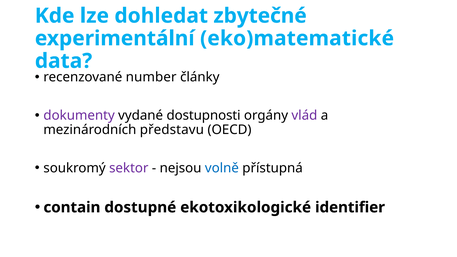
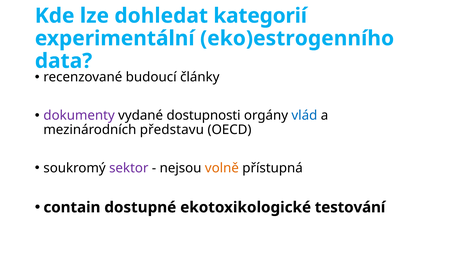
zbytečné: zbytečné -> kategorií (260, 16)
eko)matematické: eko)matematické -> eko)estrogenního (297, 38)
number: number -> budoucí (151, 77)
vlád colour: purple -> blue (304, 115)
volně colour: blue -> orange (222, 168)
identifier: identifier -> testování (350, 207)
